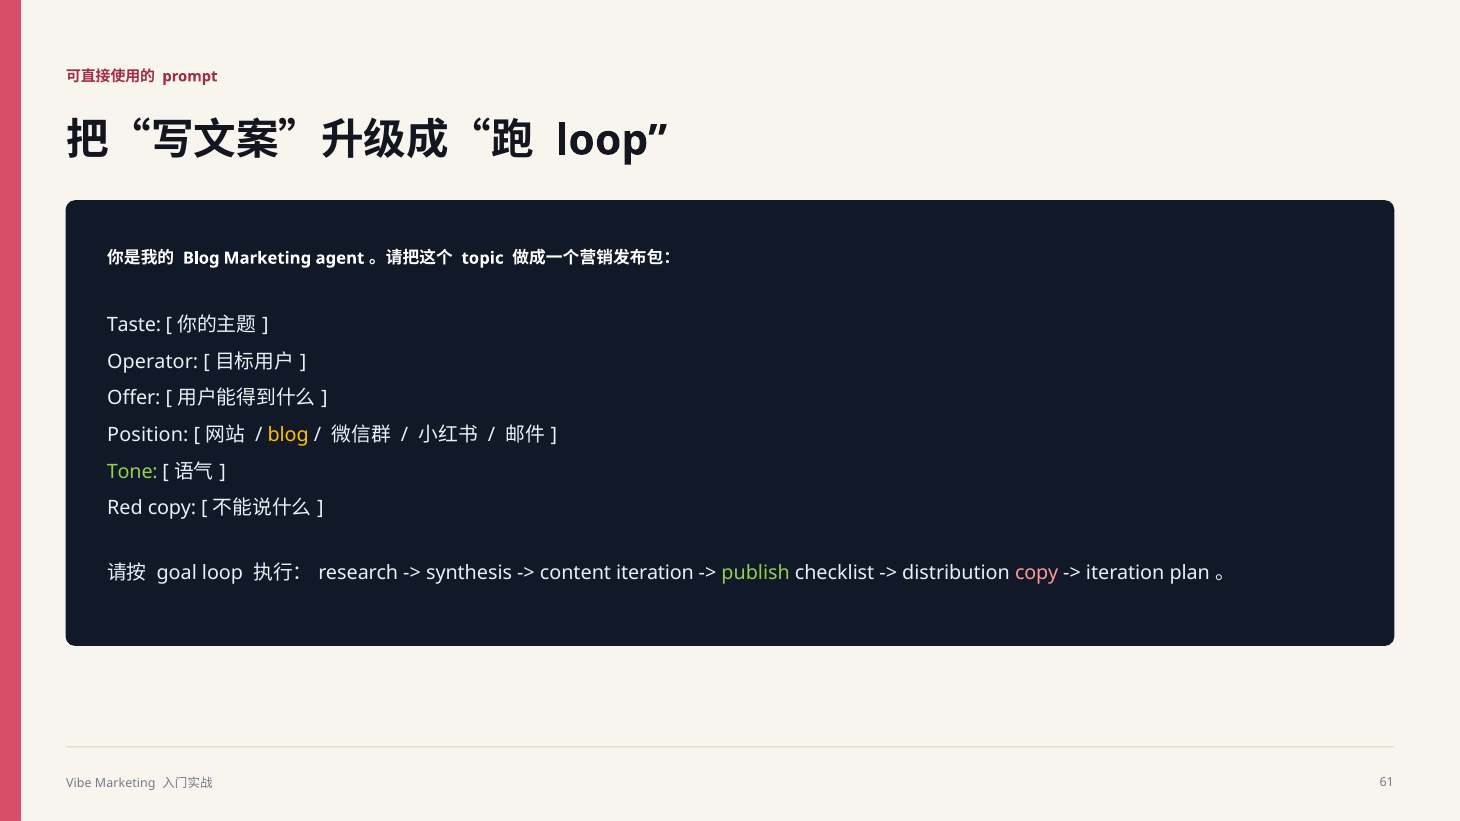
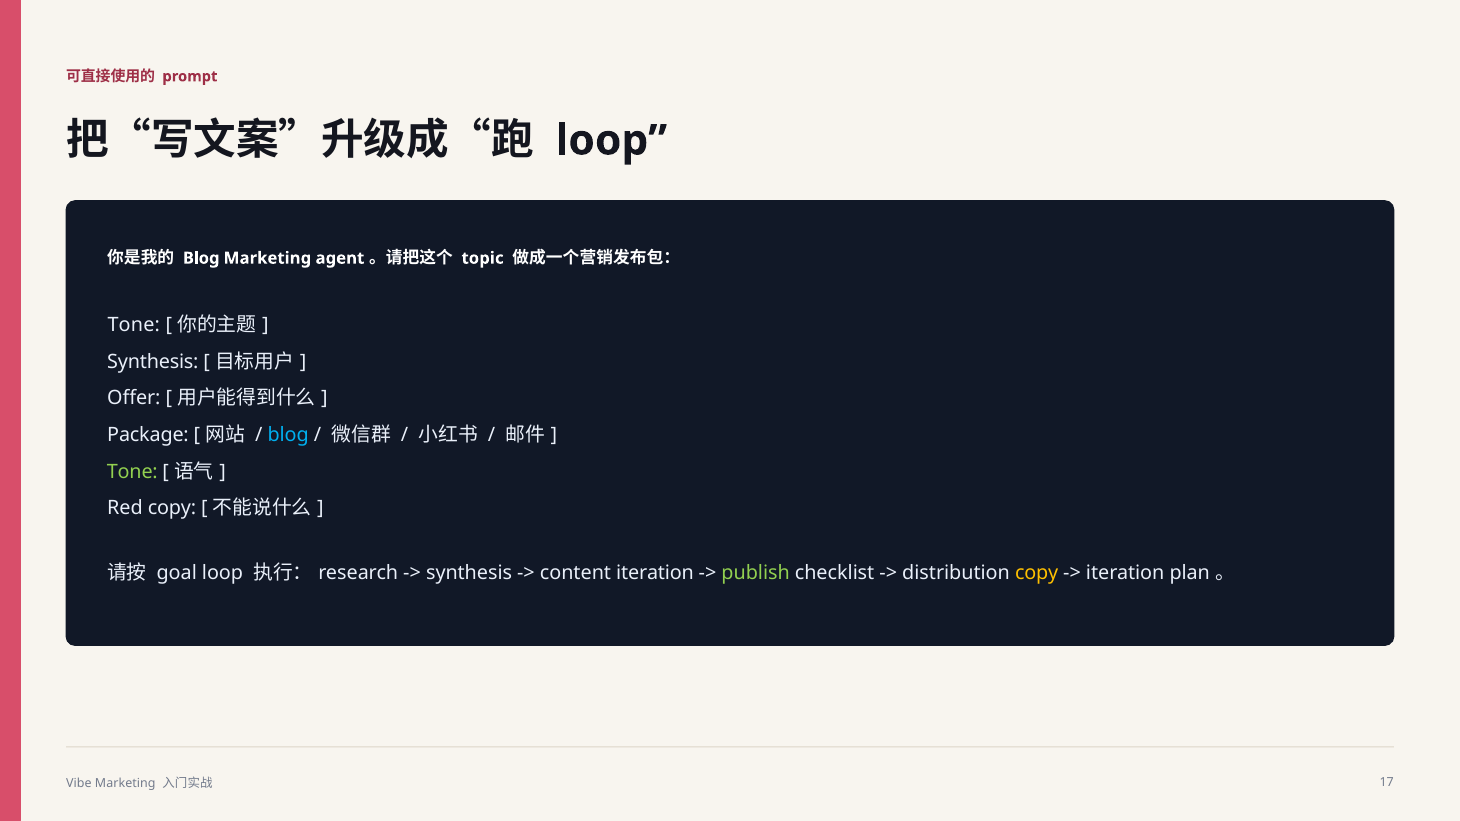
Taste: Taste -> Tone (134, 325)
Operator: Operator -> Synthesis (153, 362)
Position: Position -> Package (148, 435)
blog colour: yellow -> light blue (288, 435)
copy colour: pink -> yellow (1037, 573)
61: 61 -> 17 (1387, 782)
